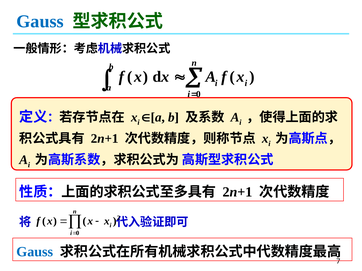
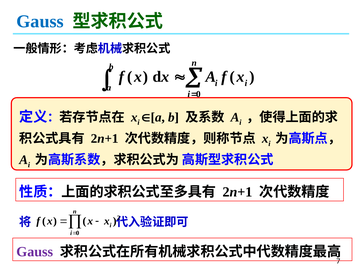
Gauss colour: blue -> purple (35, 252)
